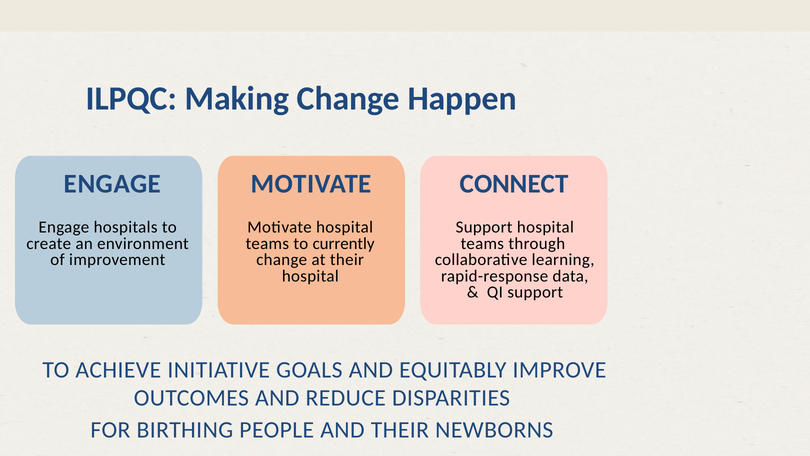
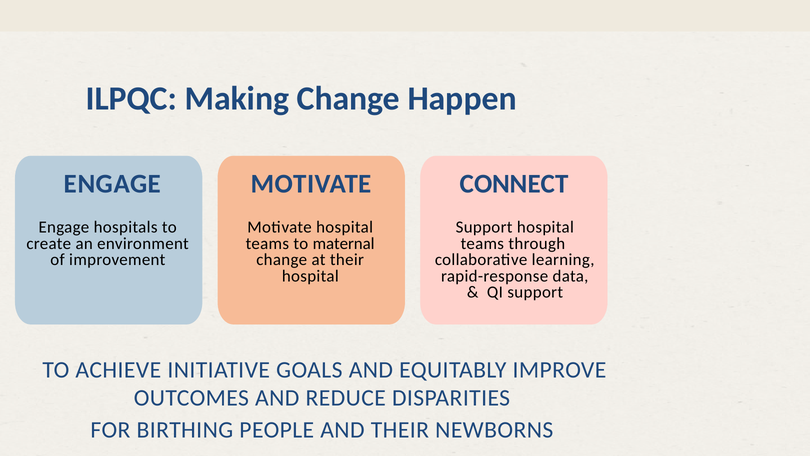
currently: currently -> maternal (344, 243)
